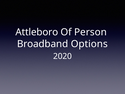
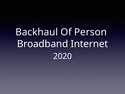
Attleboro: Attleboro -> Backhaul (37, 32)
Options: Options -> Internet (89, 44)
